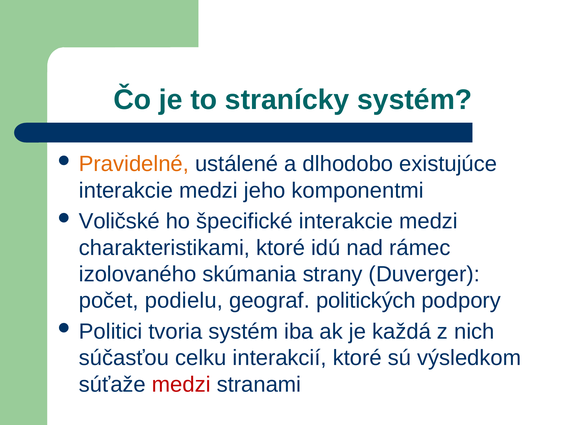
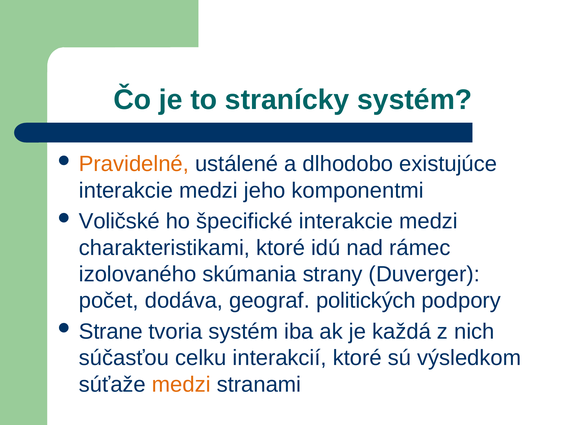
podielu: podielu -> dodáva (184, 301)
Politici: Politici -> Strane (111, 332)
medzi colour: red -> orange (181, 385)
